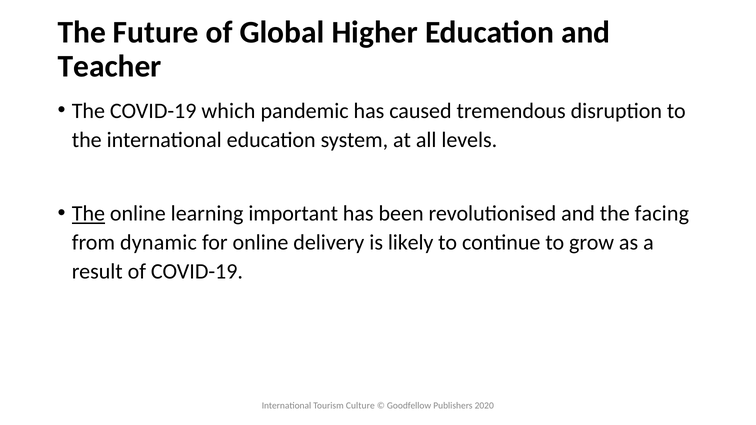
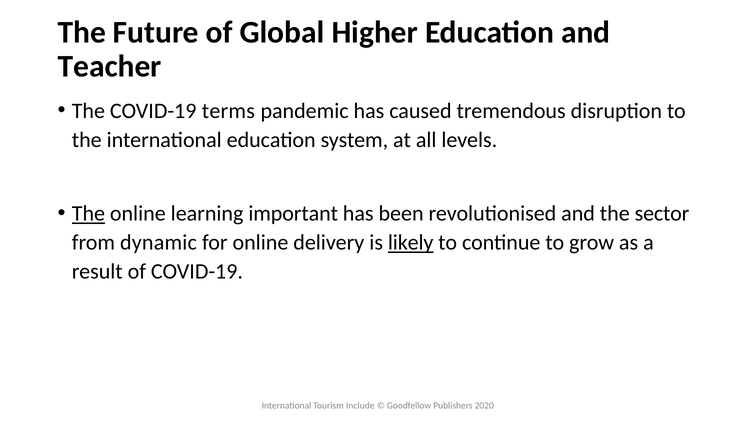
which: which -> terms (228, 111)
facing: facing -> sector (662, 214)
likely underline: none -> present (411, 243)
Culture: Culture -> Include (360, 406)
